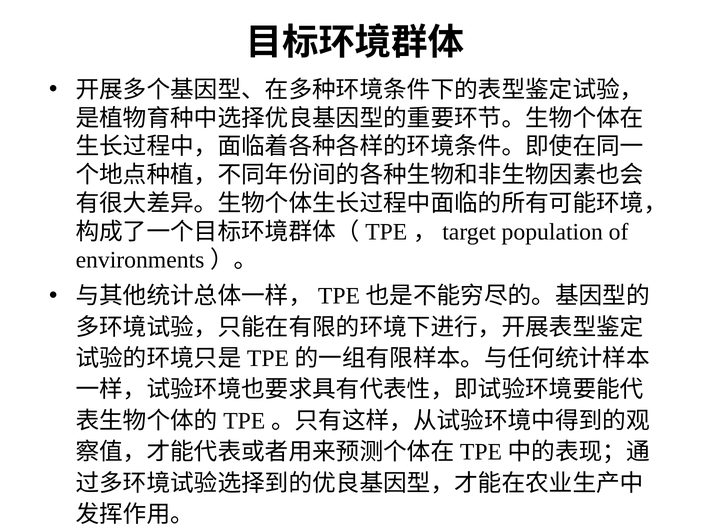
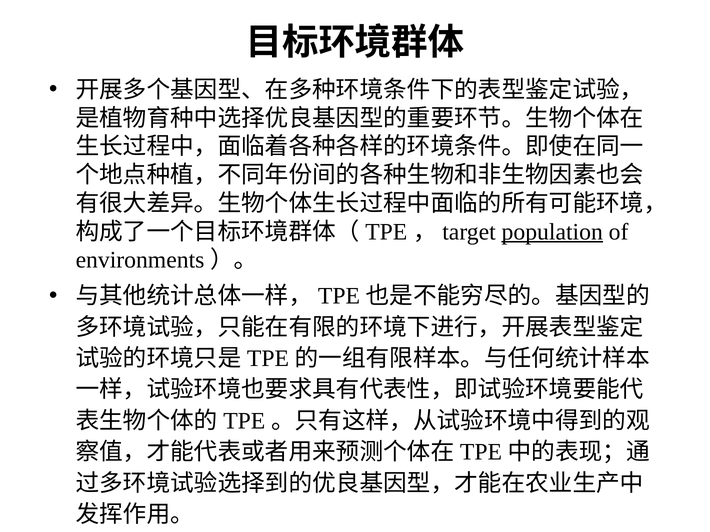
population underline: none -> present (552, 232)
